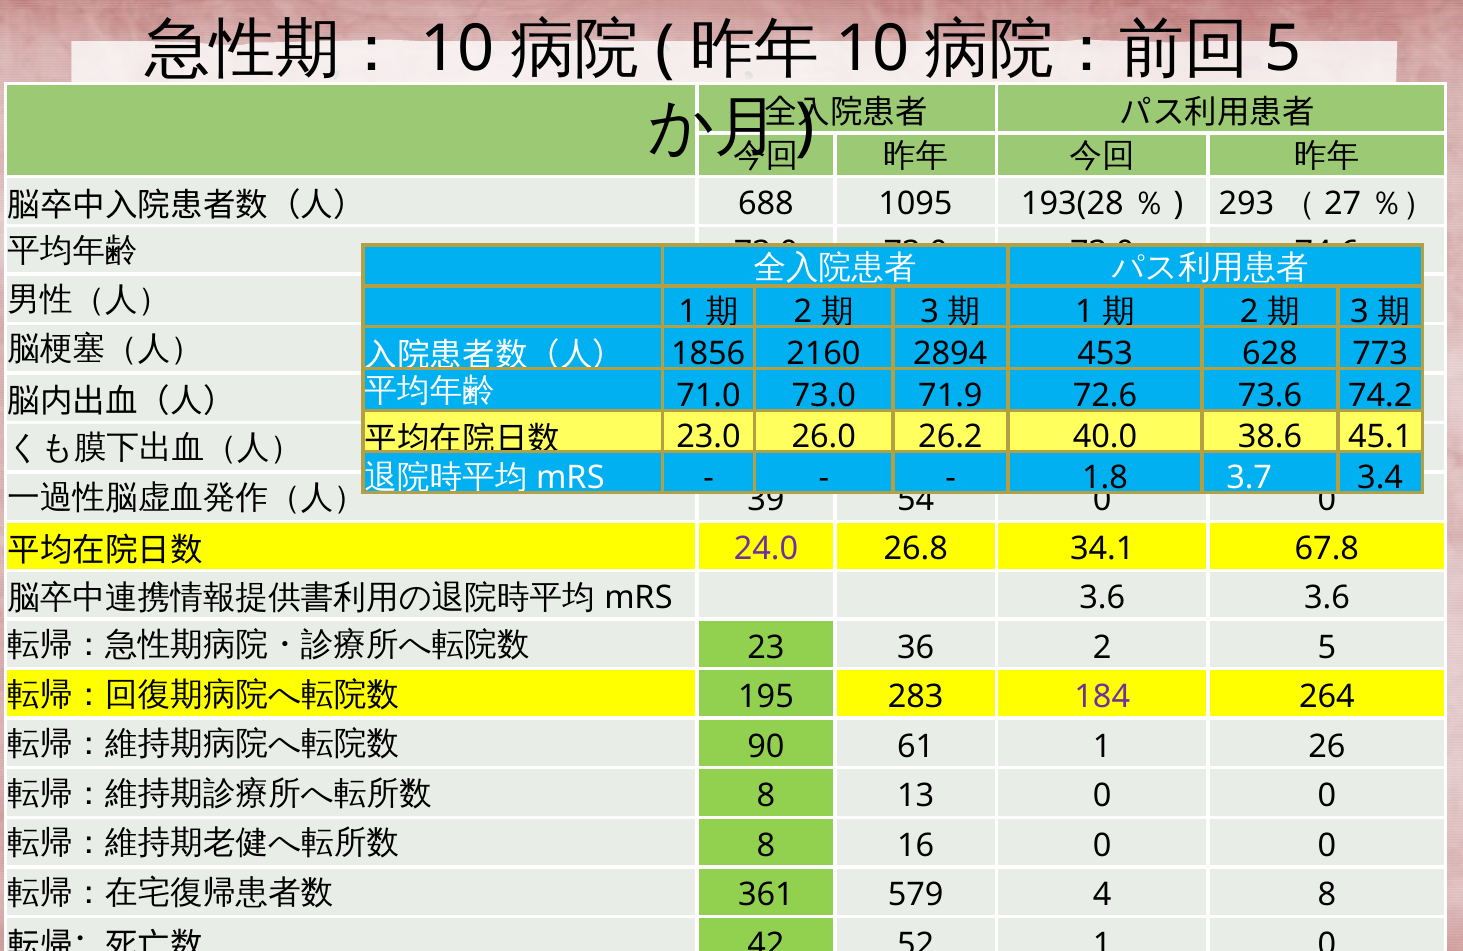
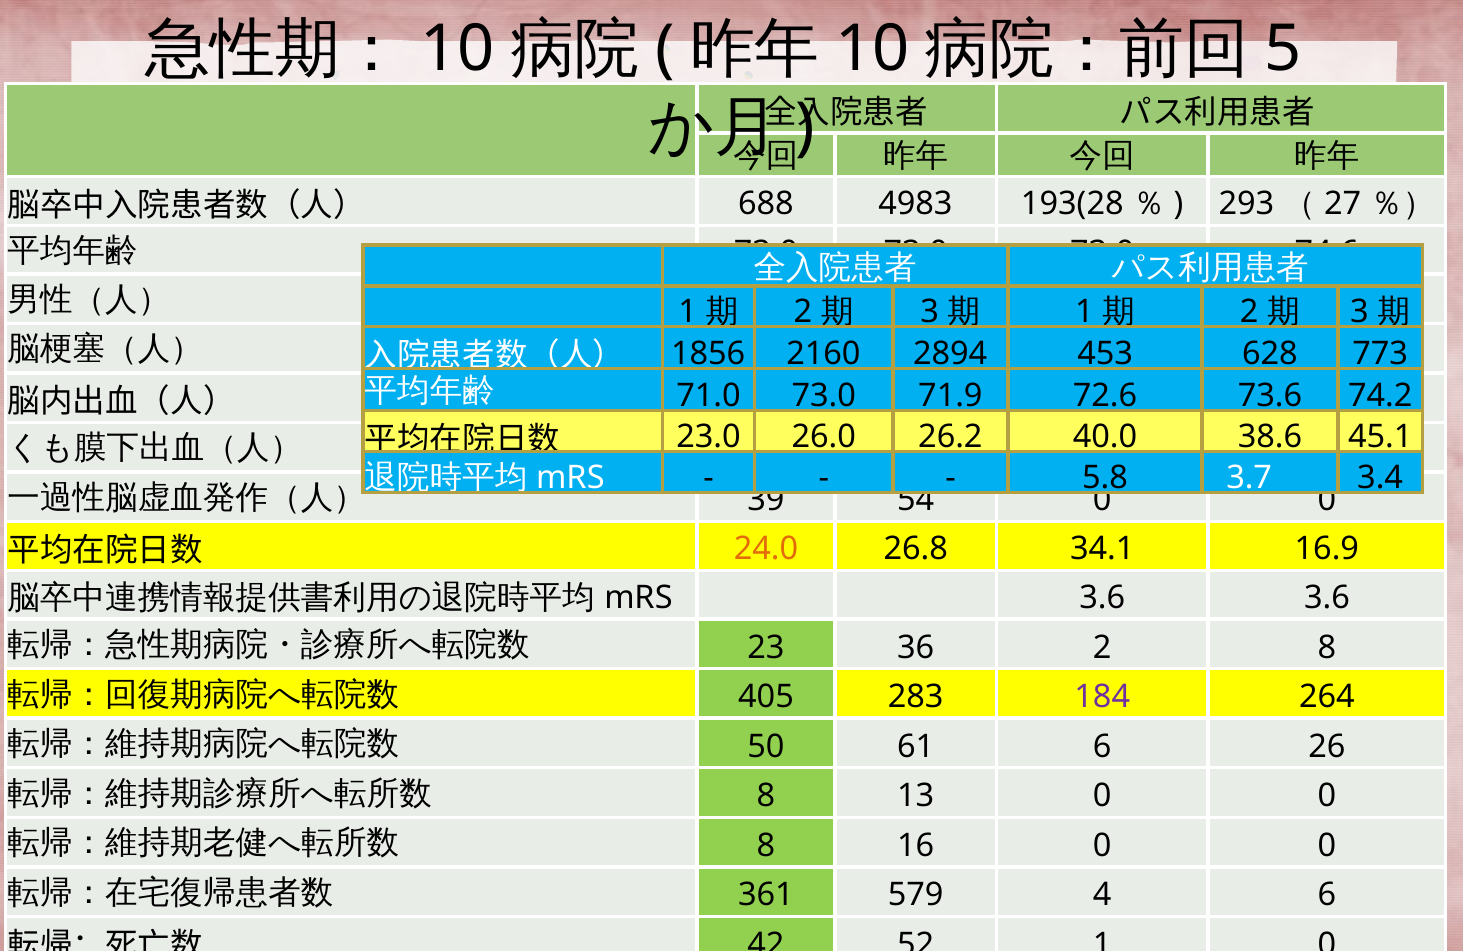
1095: 1095 -> 4983 (915, 204)
1.8: 1.8 -> 5.8 (1105, 477)
24.0 colour: purple -> orange (766, 549)
67.8: 67.8 -> 16.9 (1327, 549)
2 5: 5 -> 8 (1327, 647)
195: 195 -> 405 (766, 697)
90: 90 -> 50 (766, 746)
61 1: 1 -> 6 (1102, 746)
4 8: 8 -> 6 (1327, 895)
